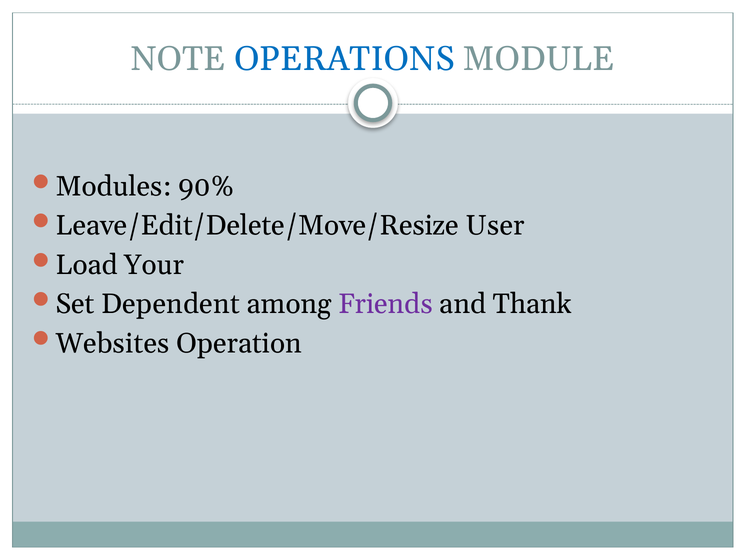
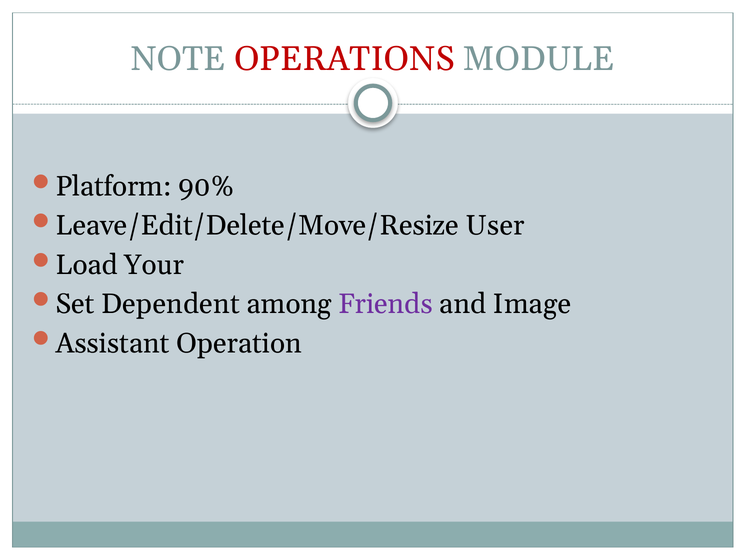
OPERATIONS colour: blue -> red (344, 59)
Modules: Modules -> Platform (114, 186)
Thank: Thank -> Image (532, 304)
Websites: Websites -> Assistant (113, 343)
